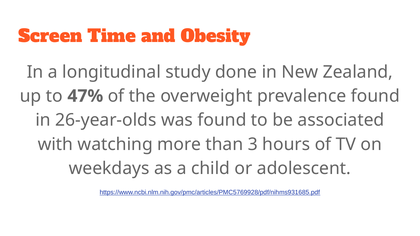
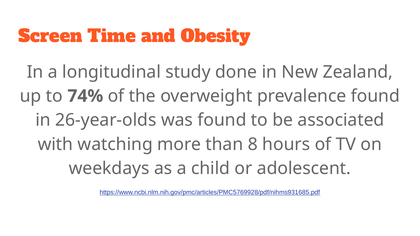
47%: 47% -> 74% (85, 96)
3: 3 -> 8 (253, 144)
